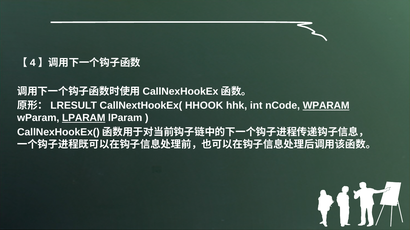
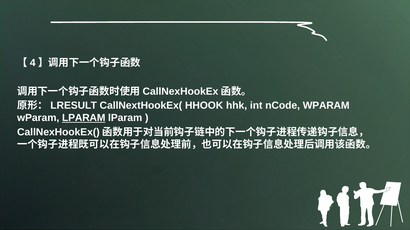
WPARAM underline: present -> none (326, 106)
